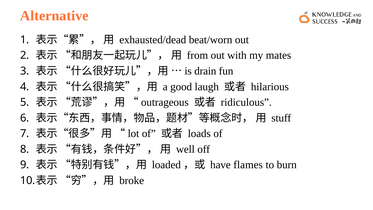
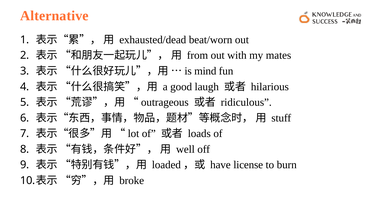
drain: drain -> mind (205, 71)
flames: flames -> license (248, 165)
